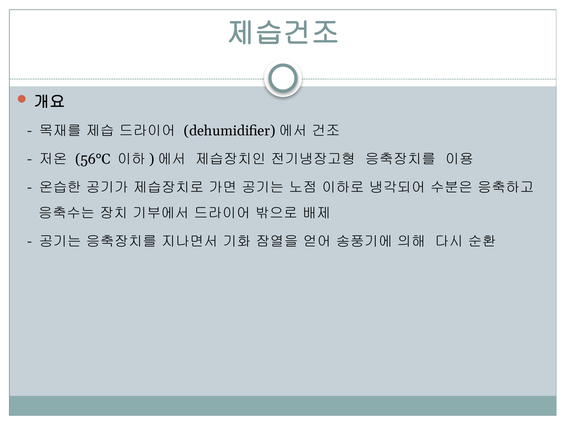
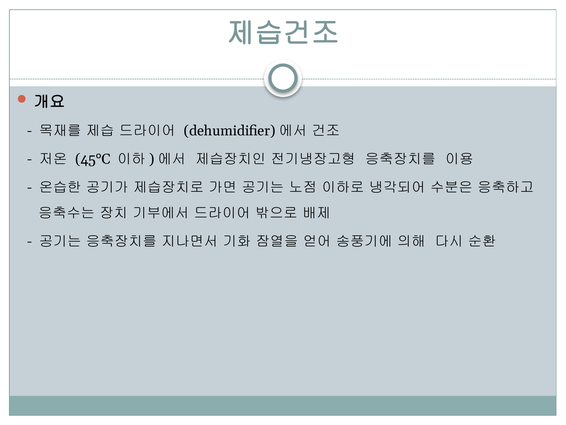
56°C: 56°C -> 45°C (93, 159)
